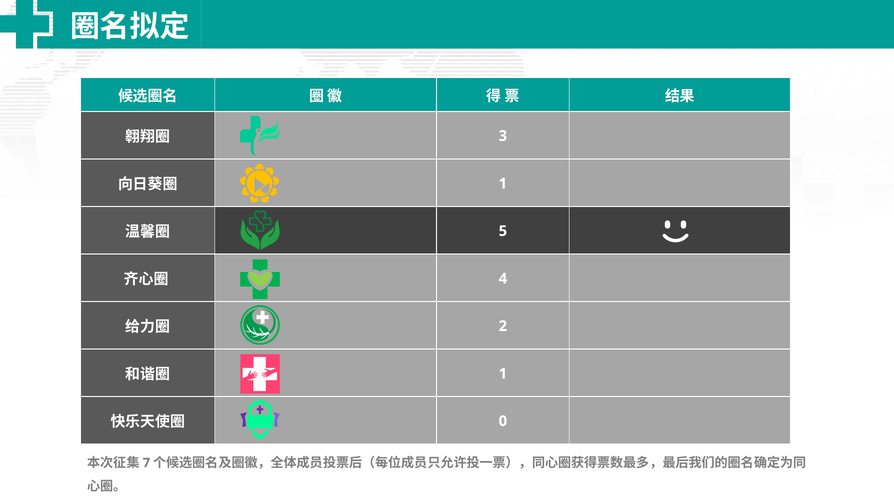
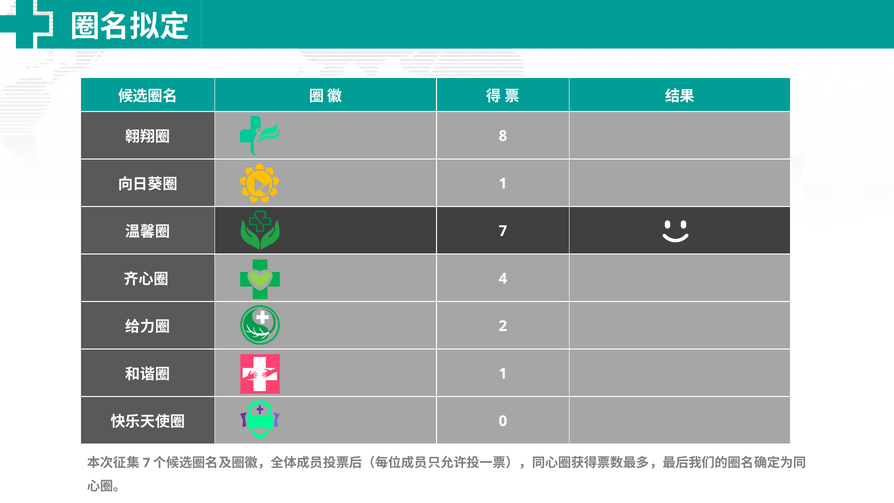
3: 3 -> 8 (503, 136)
5: 5 -> 7 (503, 231)
